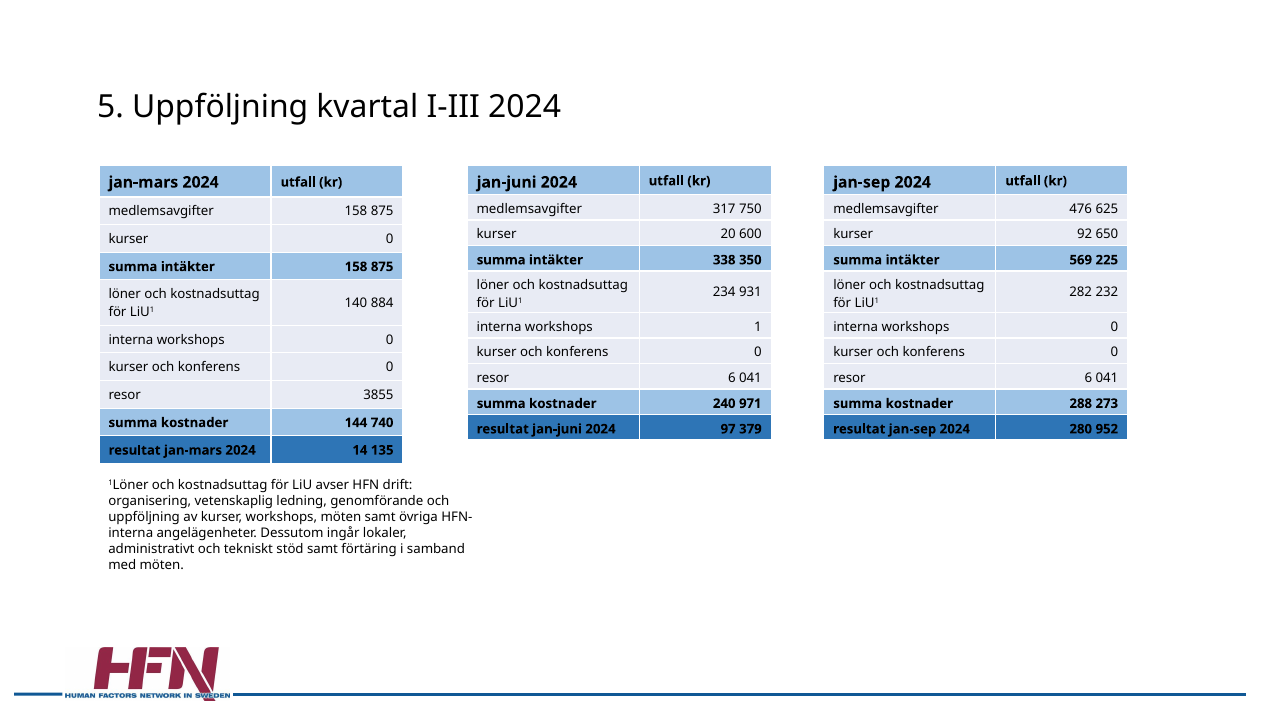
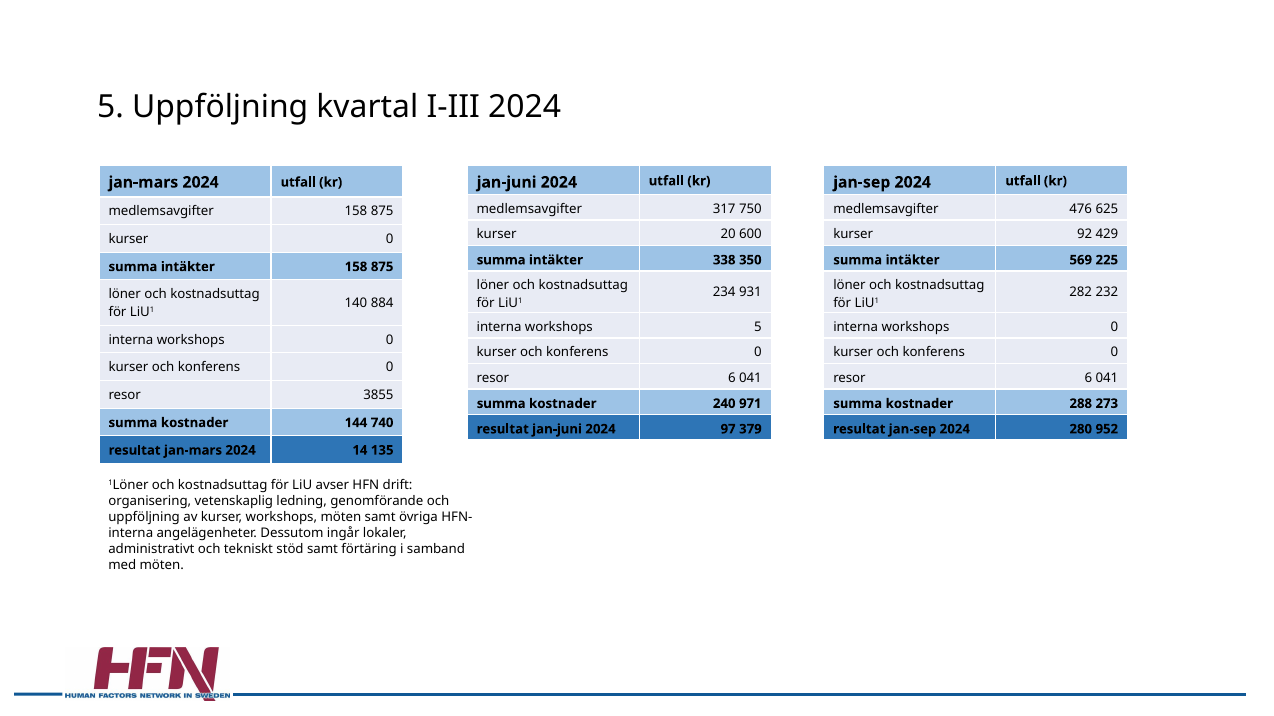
650: 650 -> 429 (1107, 235)
workshops 1: 1 -> 5 (758, 327)
